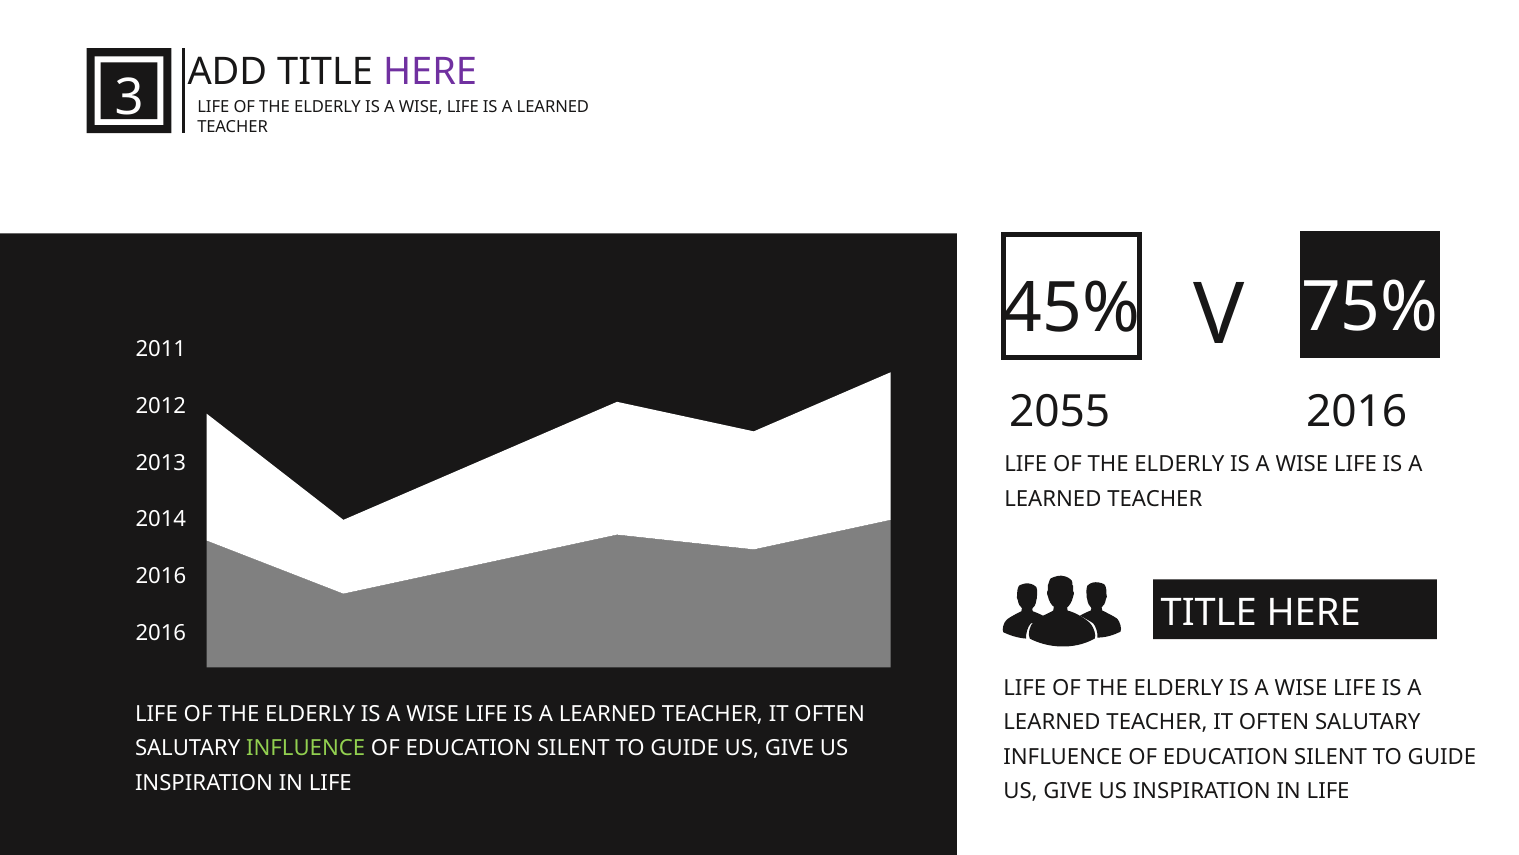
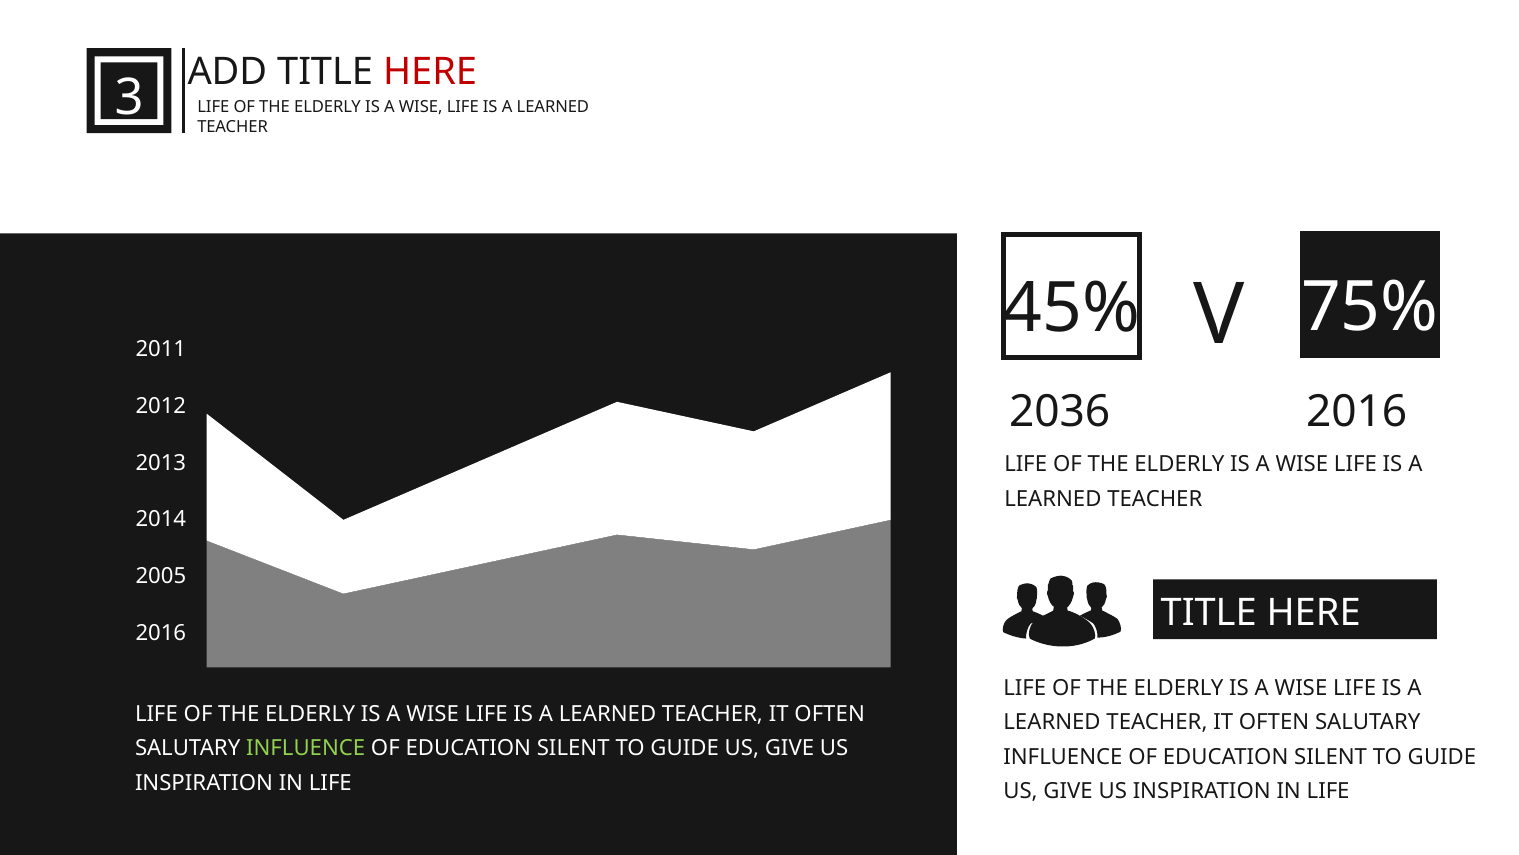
HERE colour: purple -> red (430, 72)
2055: 2055 -> 2036 (1060, 411)
2016: 2016 -> 2005 (161, 576)
